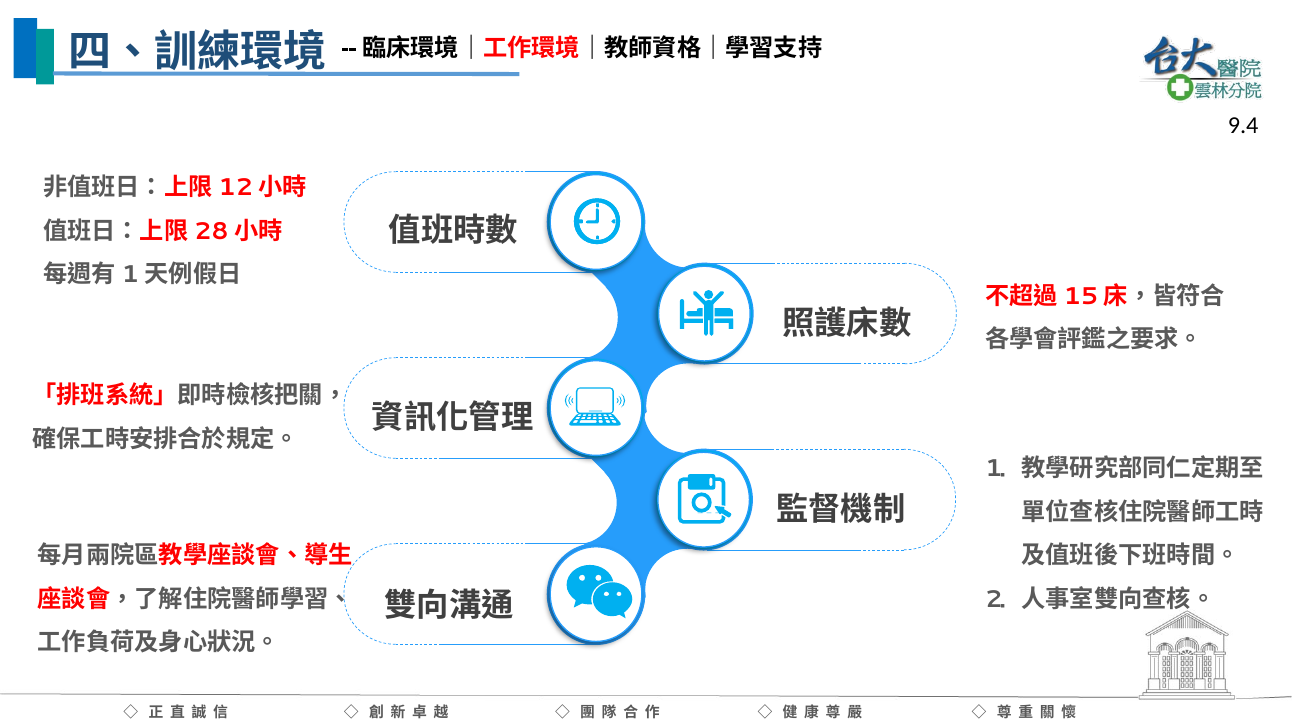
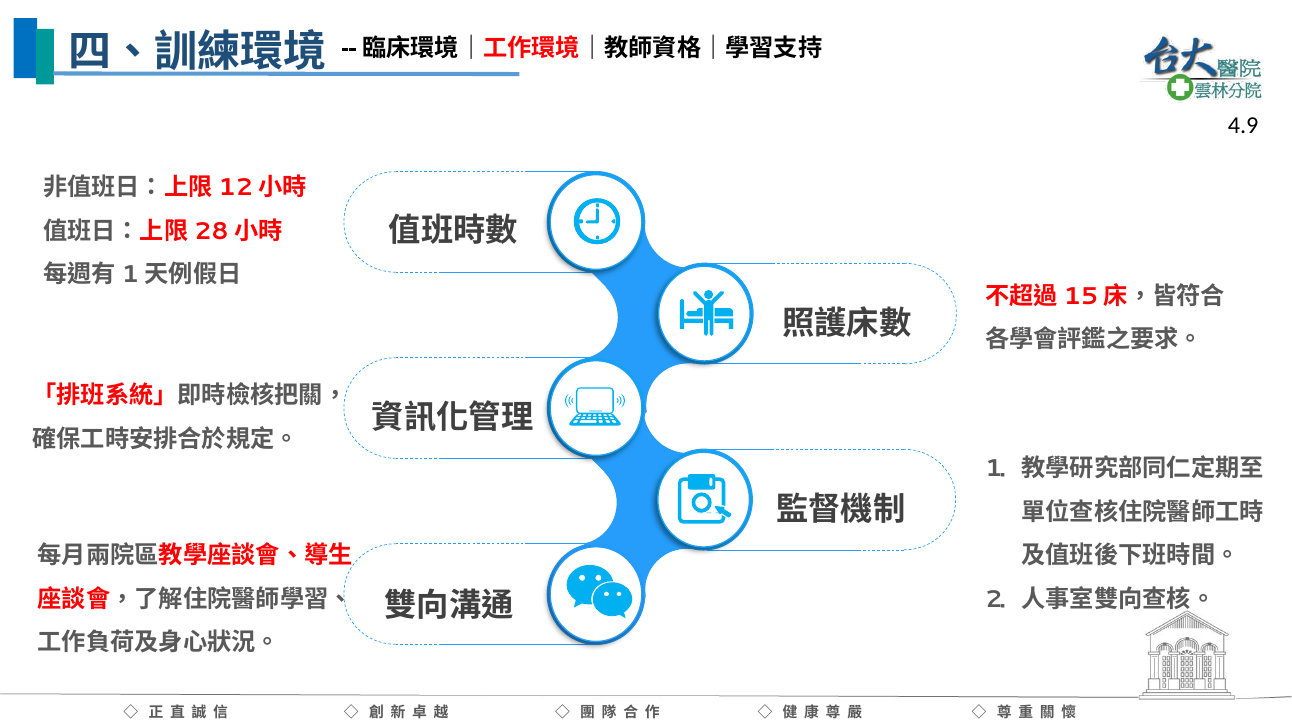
9.4: 9.4 -> 4.9 (1243, 126)
